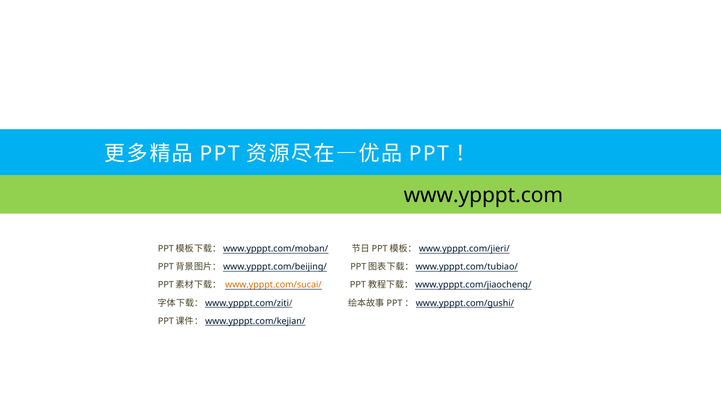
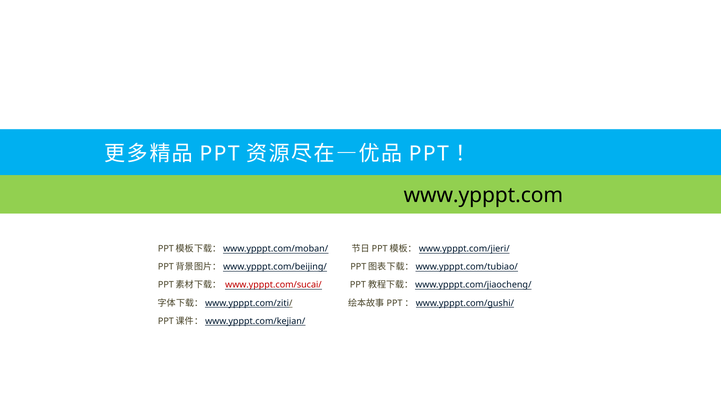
www.ypppt.com/sucai/ colour: orange -> red (273, 285)
